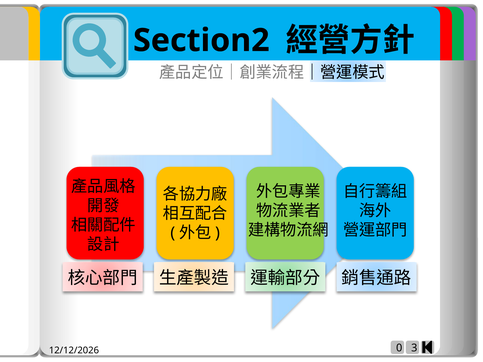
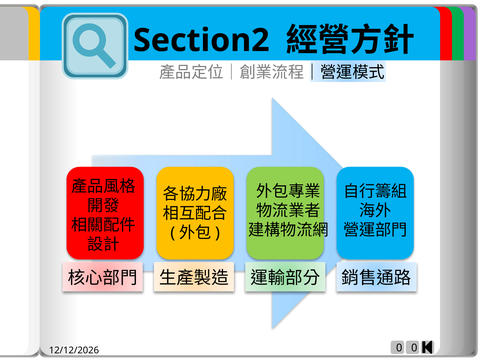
0 3: 3 -> 0 (414, 348)
